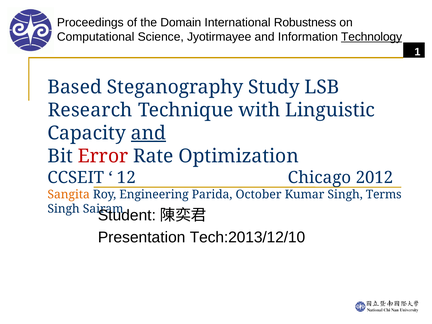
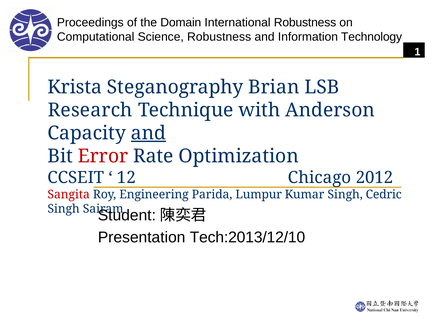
Science Jyotirmayee: Jyotirmayee -> Robustness (219, 37)
Technology underline: present -> none (372, 37)
Based: Based -> Krista (75, 87)
Study: Study -> Brian (274, 87)
Linguistic: Linguistic -> Anderson (330, 110)
Sangita colour: orange -> red (69, 195)
October: October -> Lumpur (259, 195)
Terms: Terms -> Cedric (384, 195)
